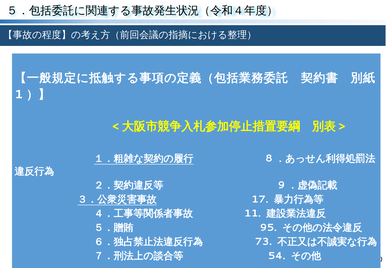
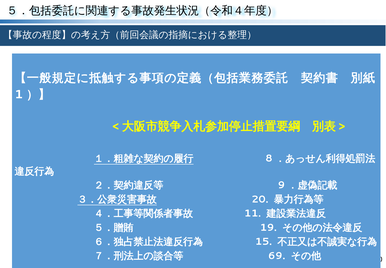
17: 17 -> 20 (260, 199)
95: 95 -> 19 (268, 227)
73: 73 -> 15 (263, 241)
54: 54 -> 69 (277, 255)
